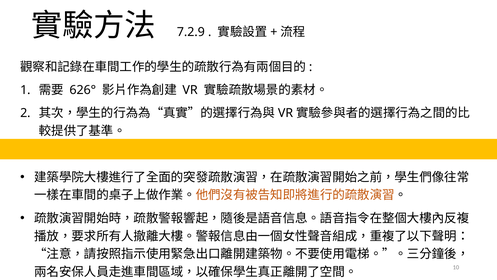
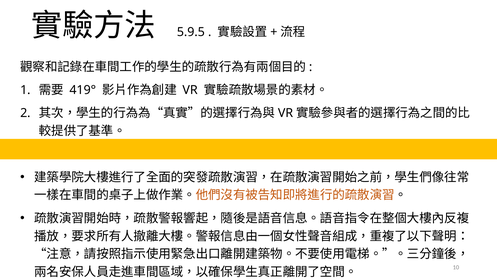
7.2.9: 7.2.9 -> 5.9.5 (191, 32)
626°: 626° -> 419° (83, 90)
